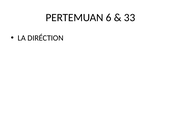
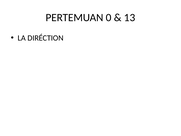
6: 6 -> 0 (109, 18)
33: 33 -> 13 (130, 18)
